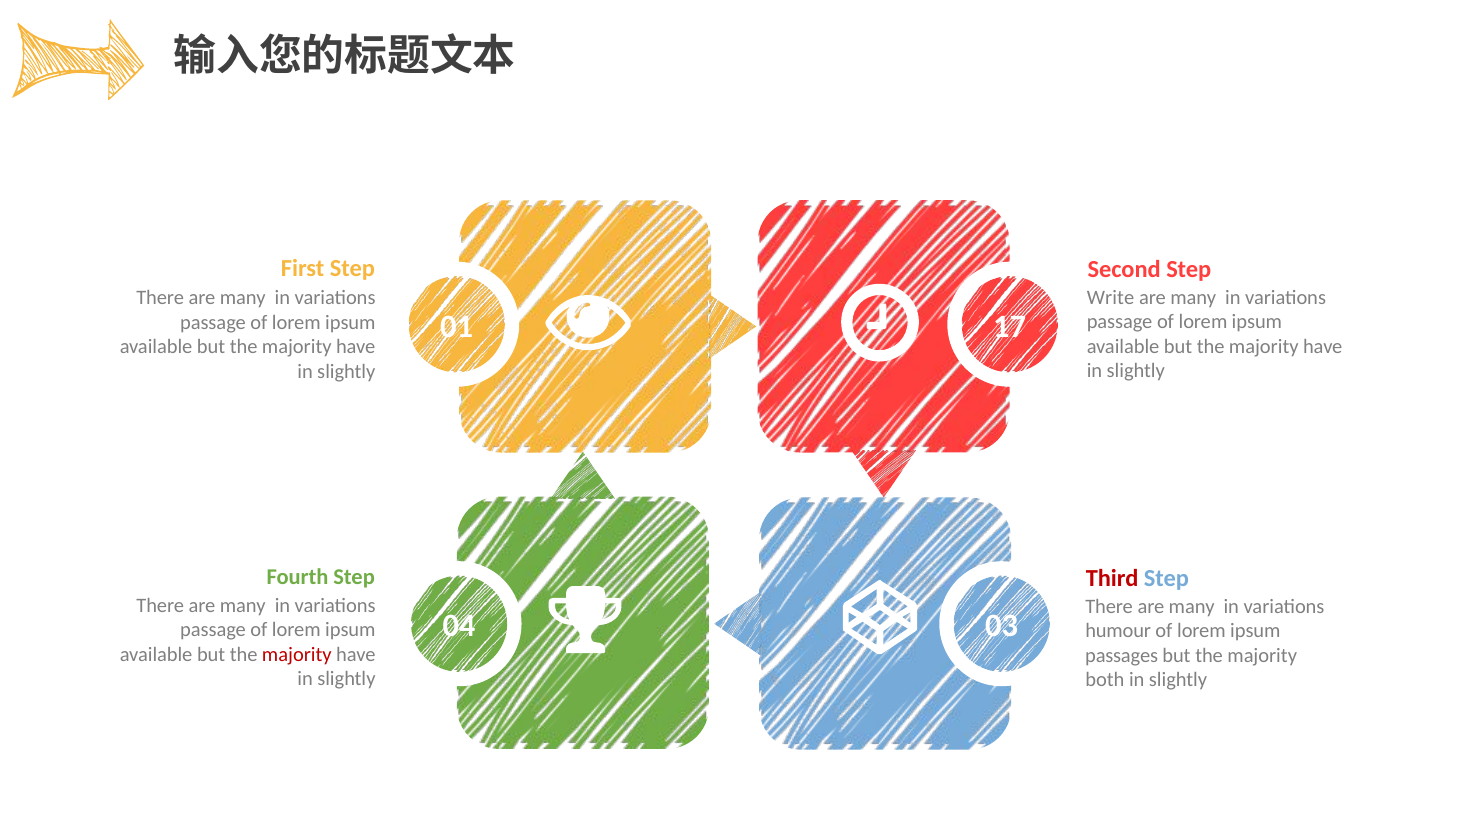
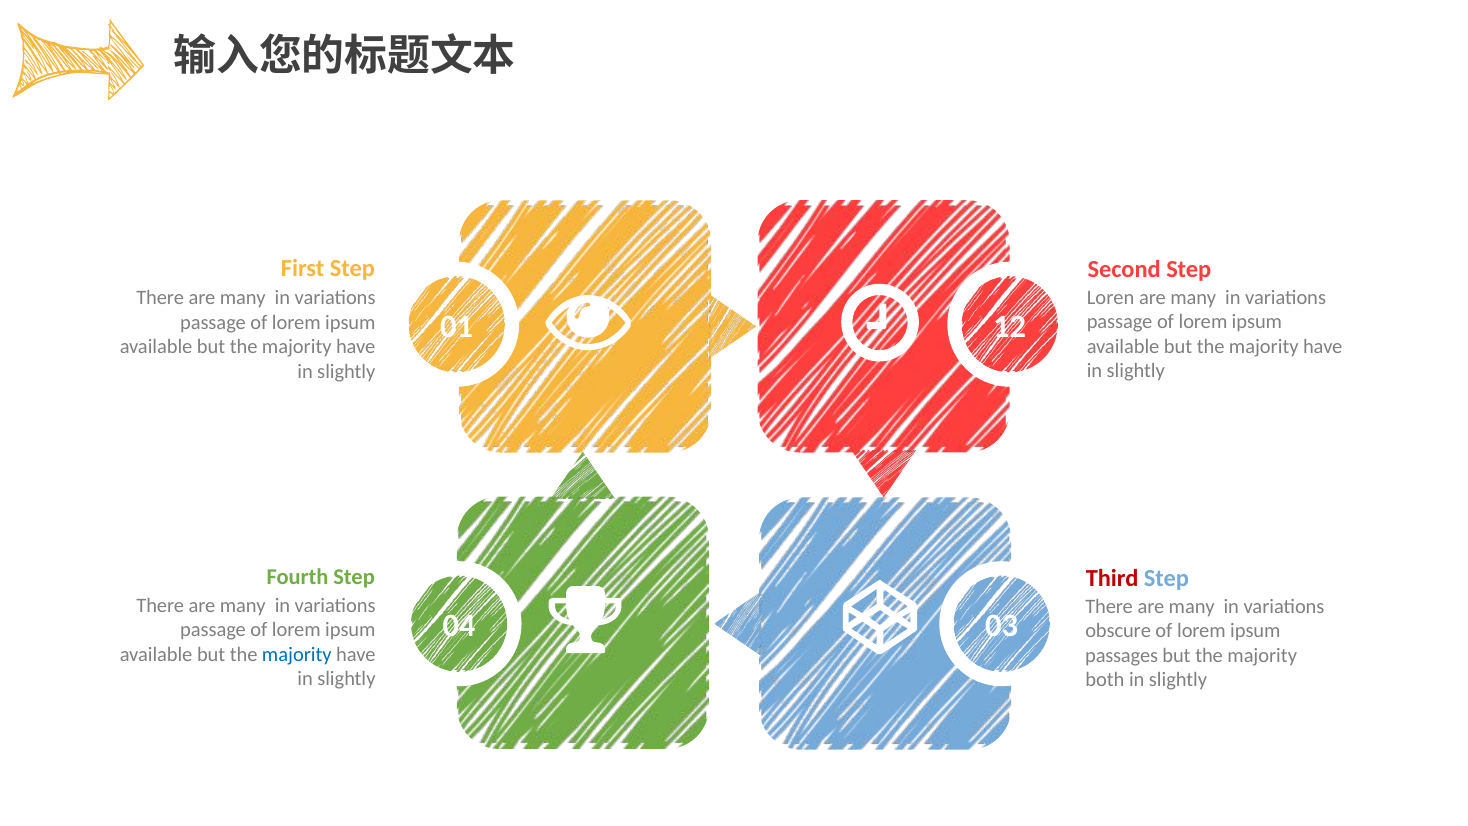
Write: Write -> Loren (1111, 297)
17: 17 -> 12 (1010, 326)
humour: humour -> obscure (1118, 631)
majority colour: red -> blue (297, 654)
